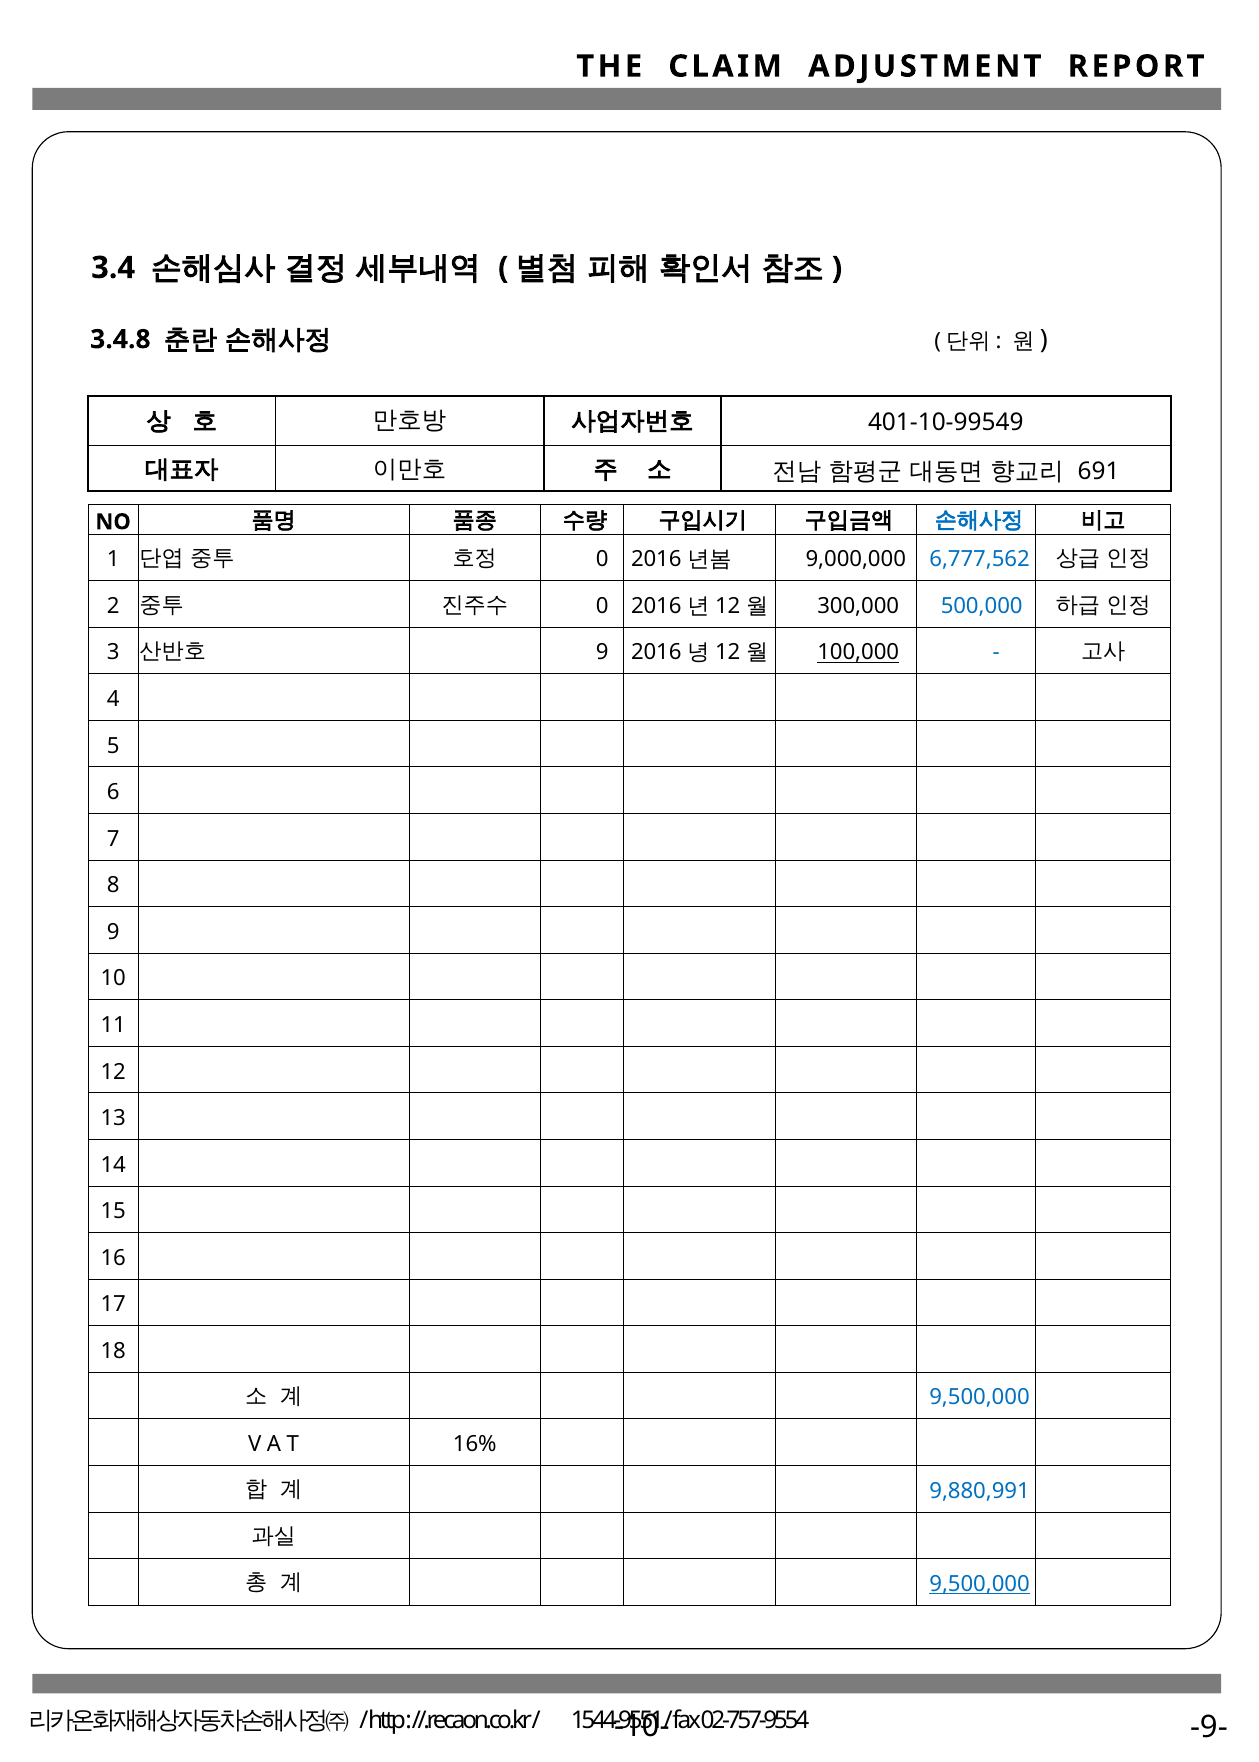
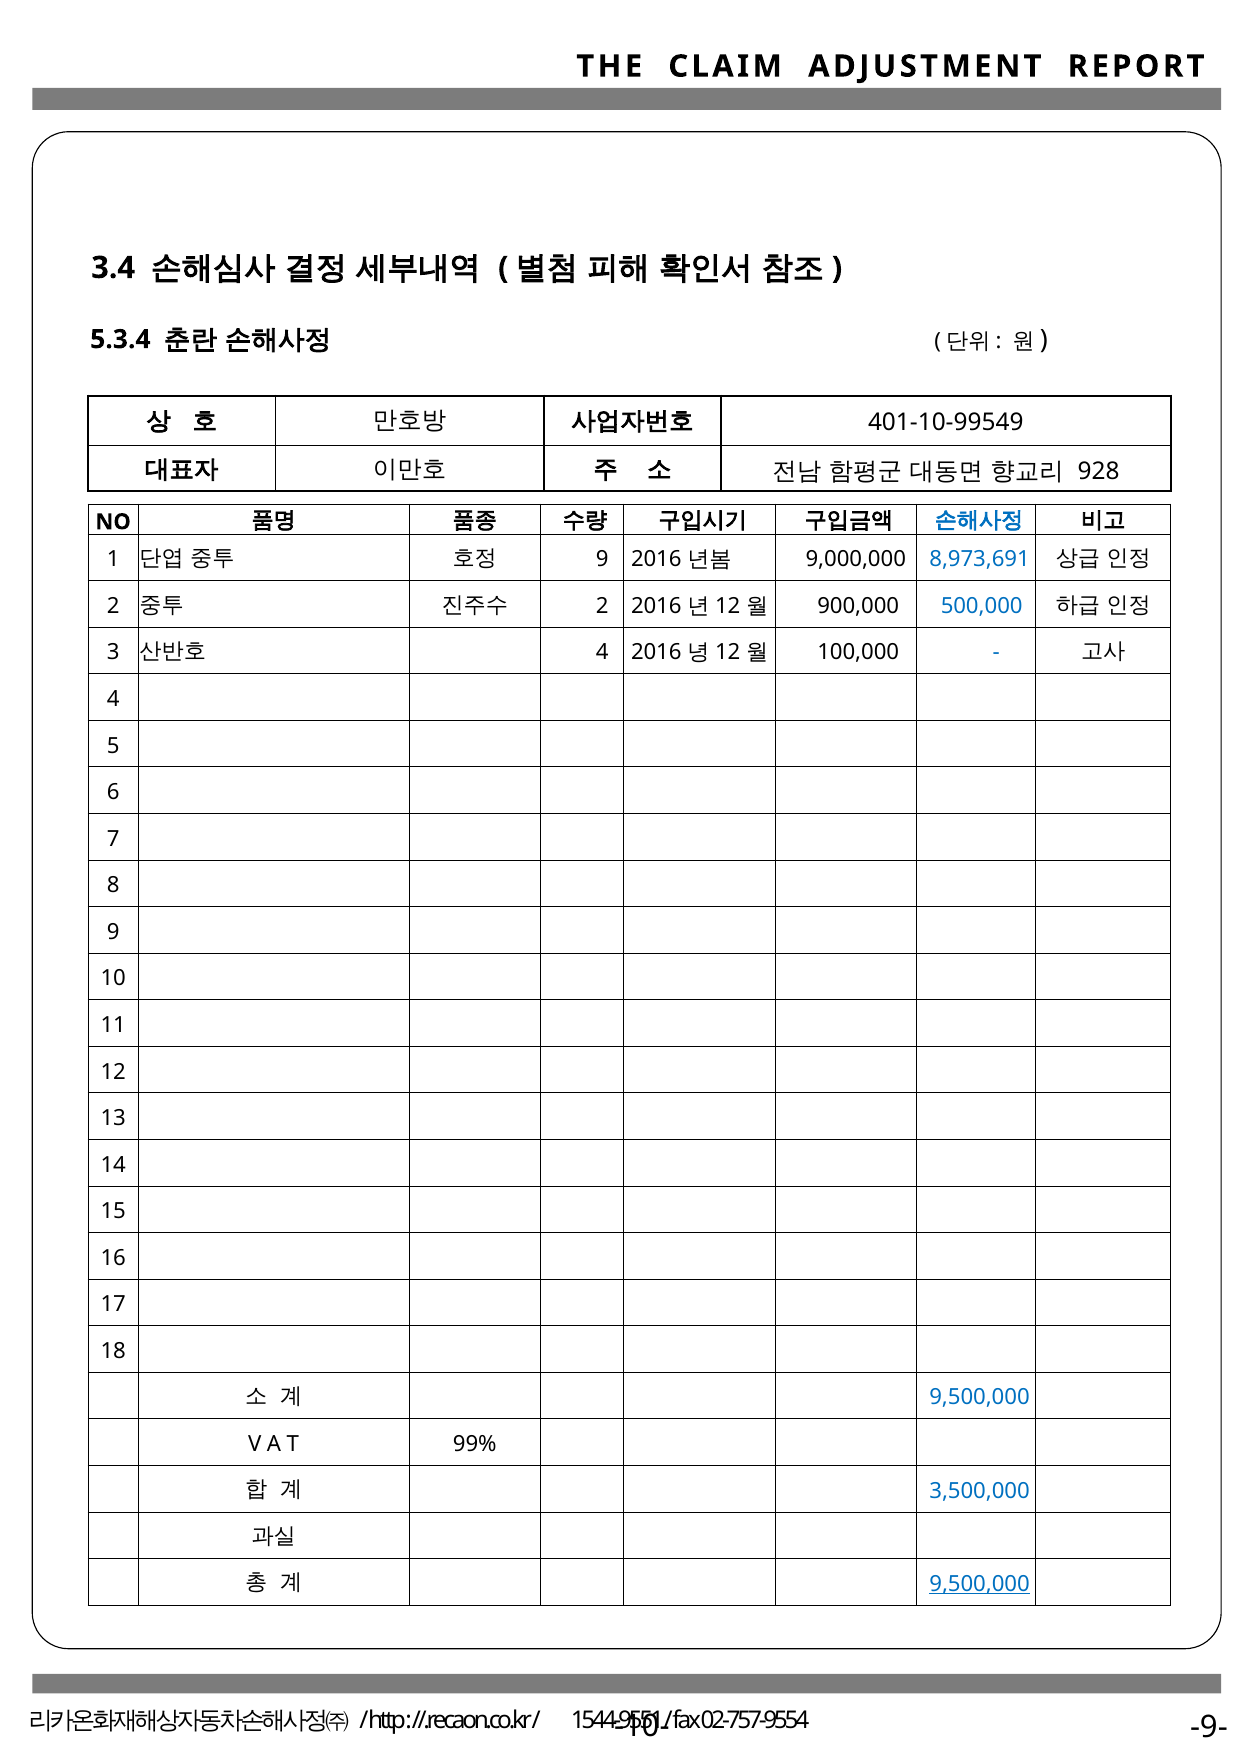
3.4.8: 3.4.8 -> 5.3.4 (120, 339)
691: 691 -> 928 (1099, 472)
0: 0 -> 9 (602, 560)
6,777,562: 6,777,562 -> 8,973,691 (980, 560)
0: 0 -> 2 (602, 606)
300,000: 300,000 -> 900,000 (858, 606)
9: 9 -> 4 (602, 653)
100,000 underline: present -> none (858, 653)
16%: 16% -> 99% (475, 1445)
9,880,991: 9,880,991 -> 3,500,000 (980, 1491)
